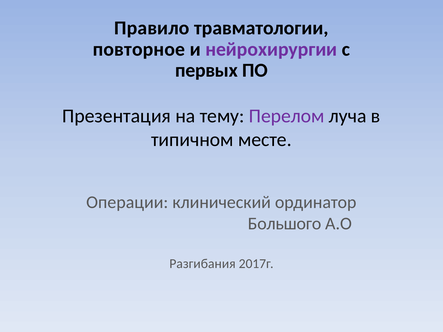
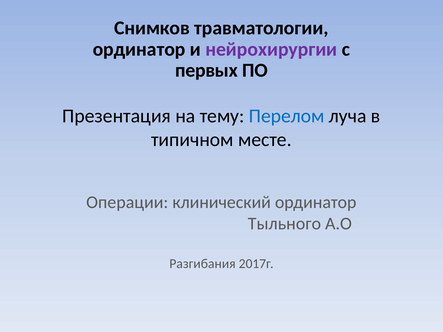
Правило: Правило -> Снимков (152, 28)
повторное: повторное -> ординатор (139, 49)
Перелом colour: purple -> blue (287, 116)
Большого: Большого -> Тыльного (284, 224)
